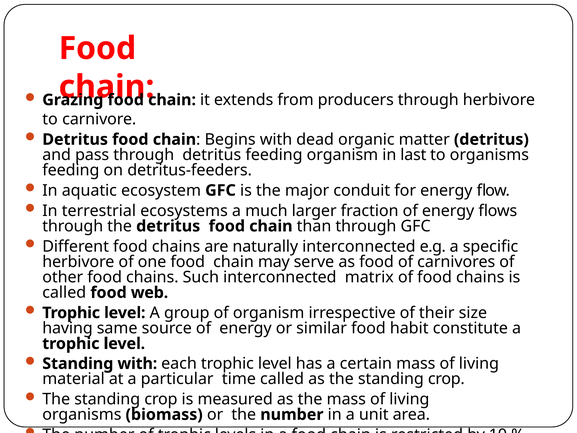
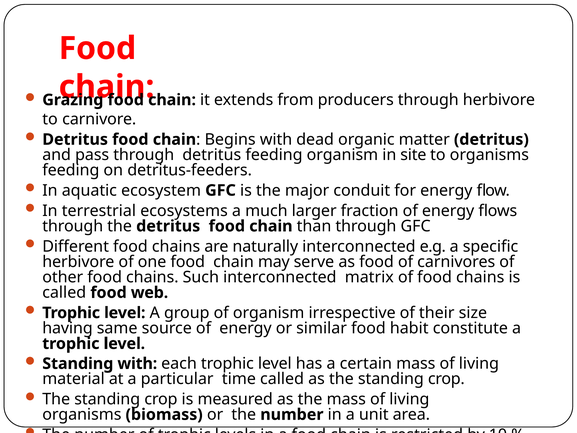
in last: last -> site (413, 155)
